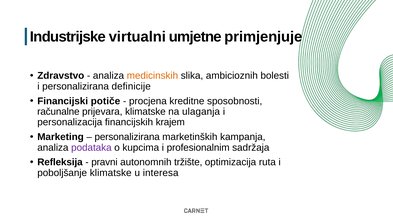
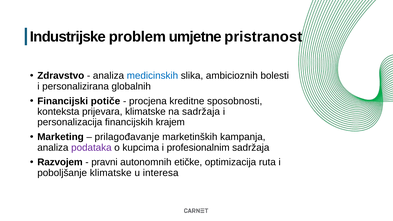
virtualni: virtualni -> problem (137, 37)
primjenjuje: primjenjuje -> pristranost (263, 37)
medicinskih colour: orange -> blue (152, 76)
definicije: definicije -> globalnih (131, 86)
računalne: računalne -> konteksta (58, 112)
na ulaganja: ulaganja -> sadržaja (201, 112)
personalizirana: personalizirana -> prilagođavanje (127, 137)
Refleksija: Refleksija -> Razvojem (60, 162)
tržište: tržište -> etičke (188, 162)
